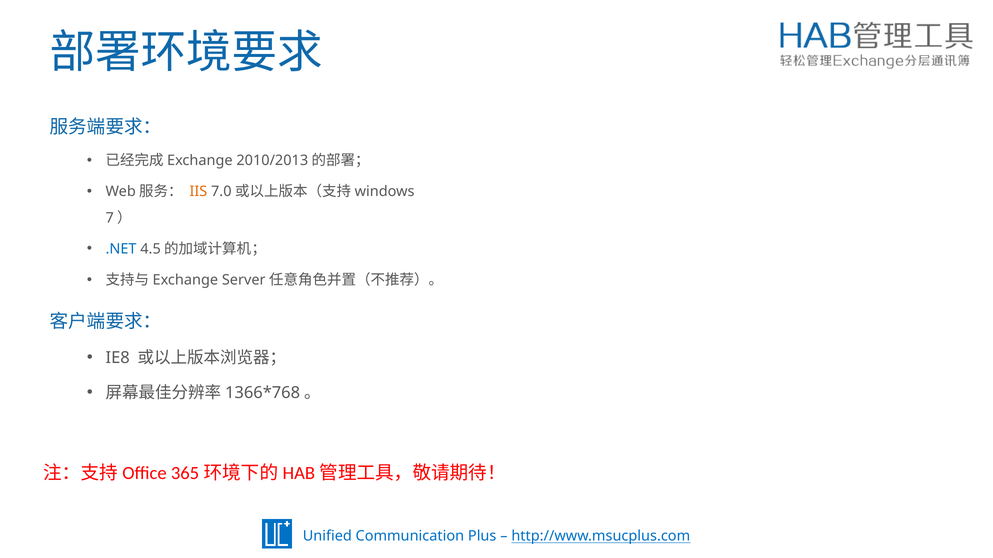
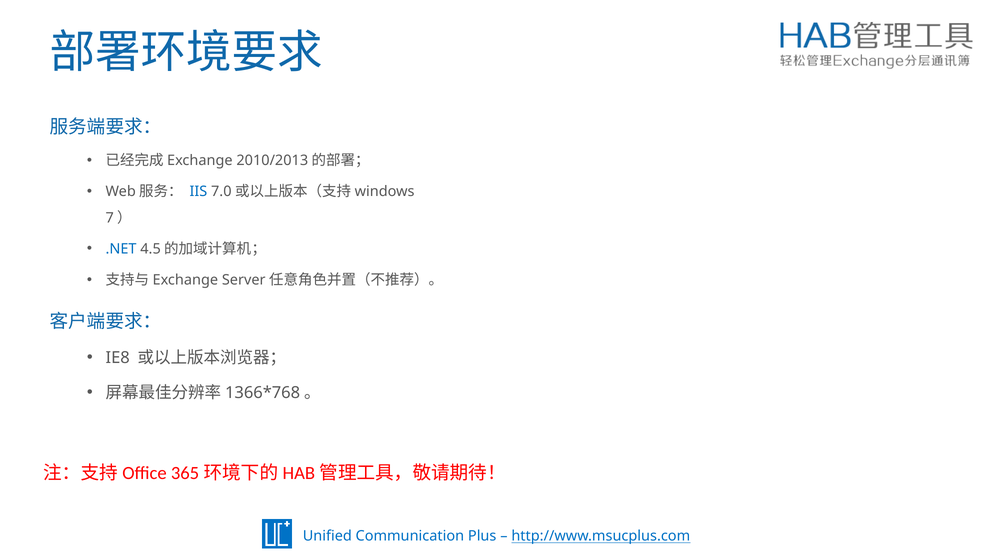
IIS colour: orange -> blue (198, 192)
